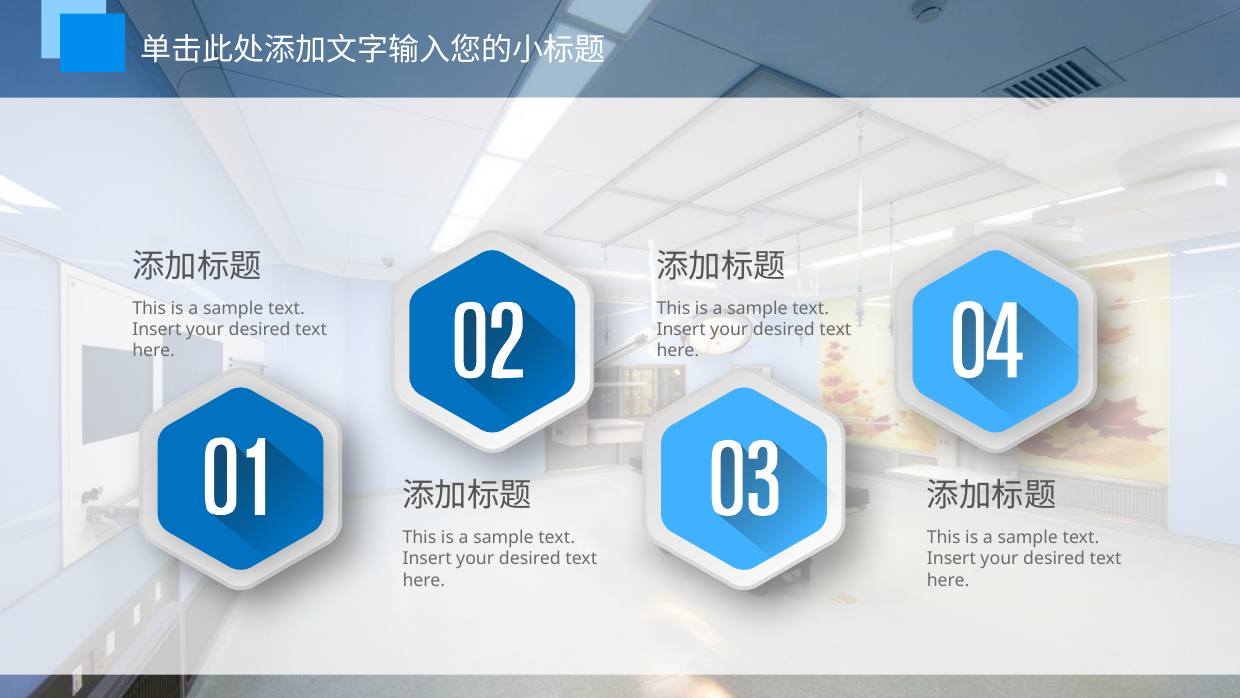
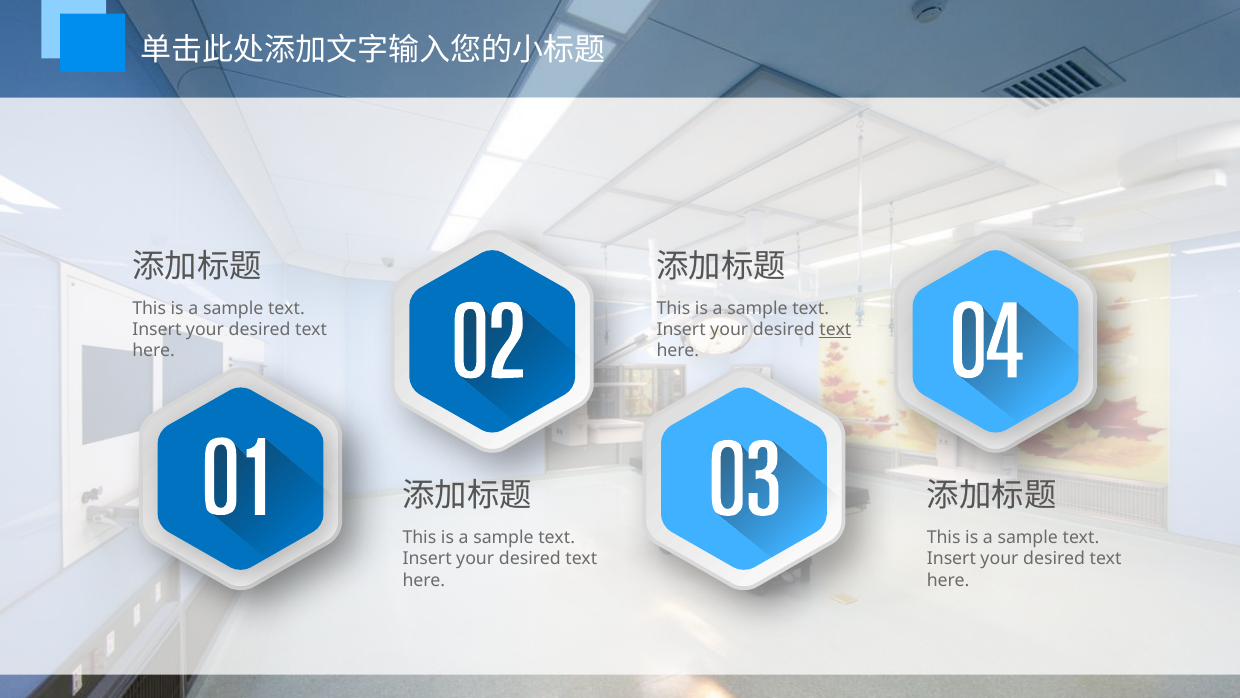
text underline: none -> present (835, 329)
